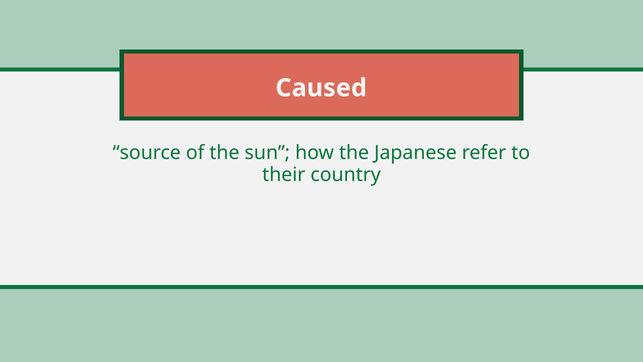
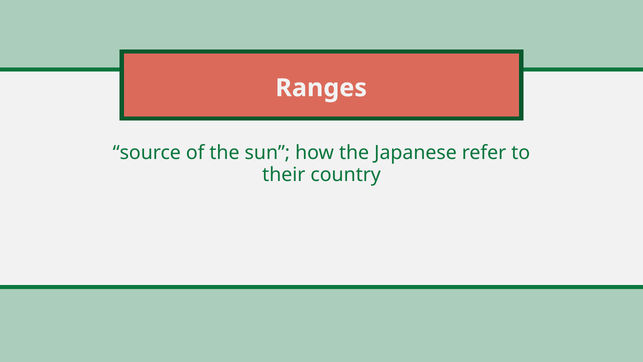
Caused: Caused -> Ranges (321, 88)
